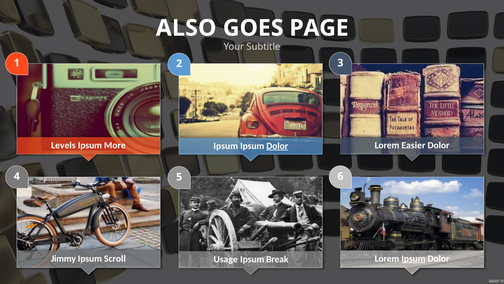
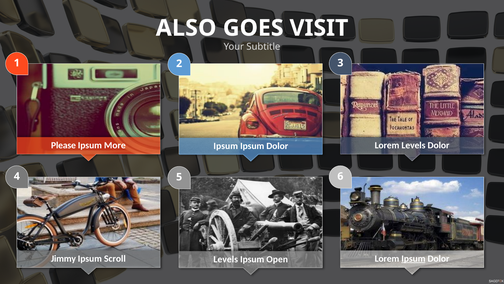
PAGE: PAGE -> VISIT (319, 28)
Levels: Levels -> Please (63, 145)
Lorem Easier: Easier -> Levels (413, 145)
Dolor underline: present -> none (277, 146)
Usage: Usage -> Levels (226, 259)
Break: Break -> Open (277, 259)
